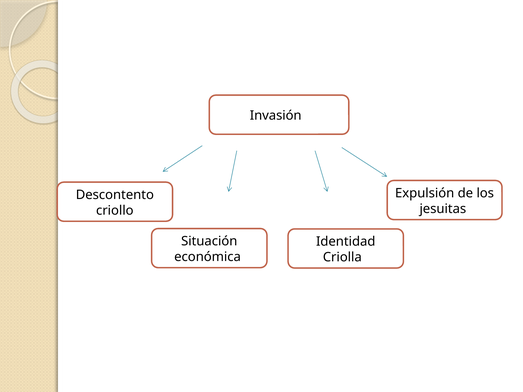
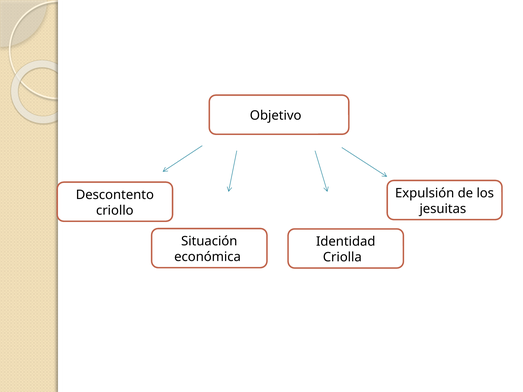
Invasión: Invasión -> Objetivo (276, 116)
